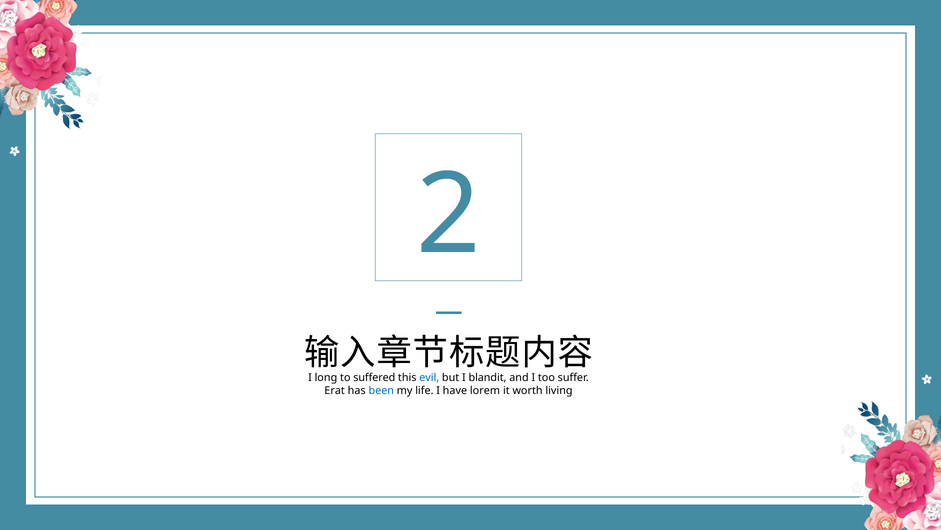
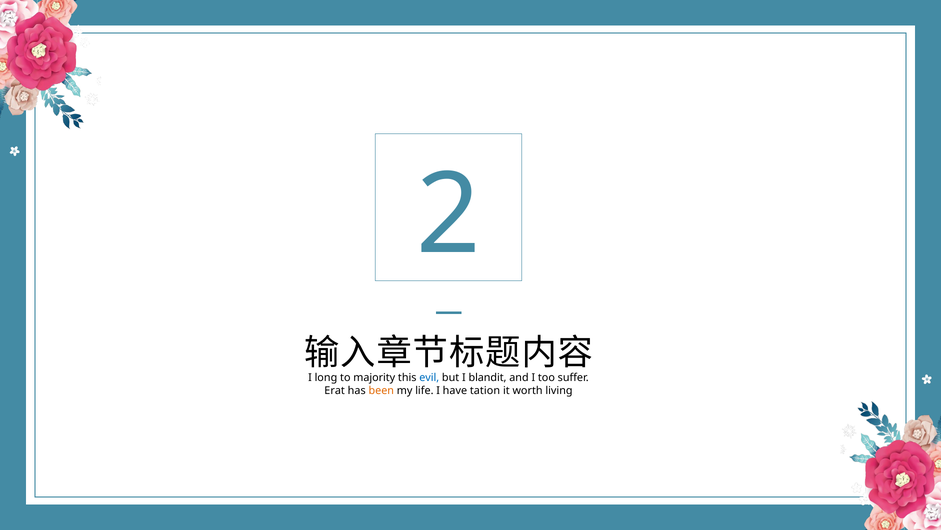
suffered: suffered -> majority (374, 377)
been colour: blue -> orange (381, 390)
lorem: lorem -> tation (485, 390)
